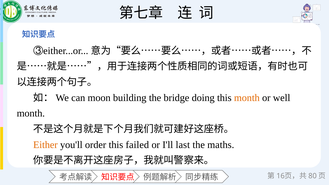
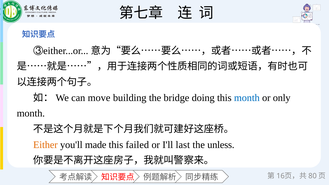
moon: moon -> move (99, 98)
month colour: orange -> blue (247, 98)
well: well -> only (282, 98)
order: order -> made (96, 145)
maths: maths -> unless (221, 145)
